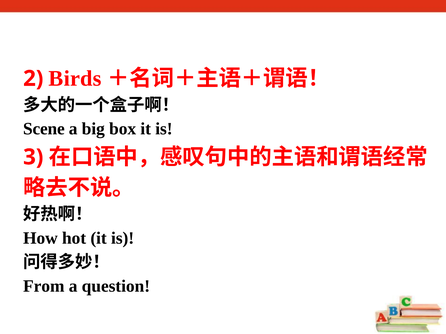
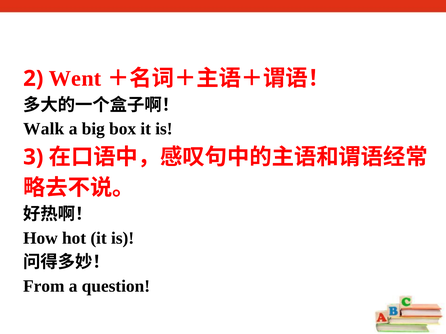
Birds: Birds -> Went (75, 79)
Scene: Scene -> Walk (44, 129)
